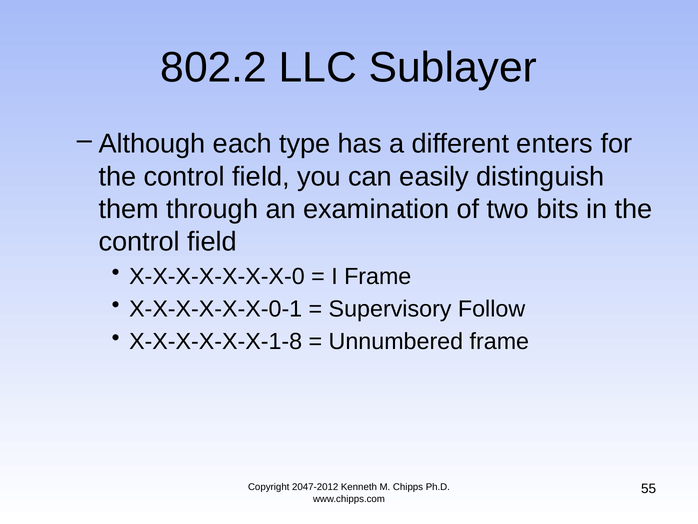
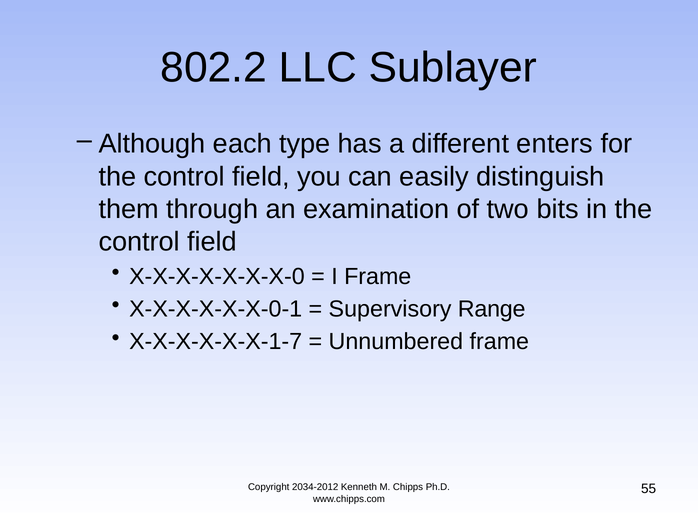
Follow: Follow -> Range (492, 309)
X-X-X-X-X-X-1-8: X-X-X-X-X-X-1-8 -> X-X-X-X-X-X-1-7 (216, 341)
2047-2012: 2047-2012 -> 2034-2012 (315, 487)
